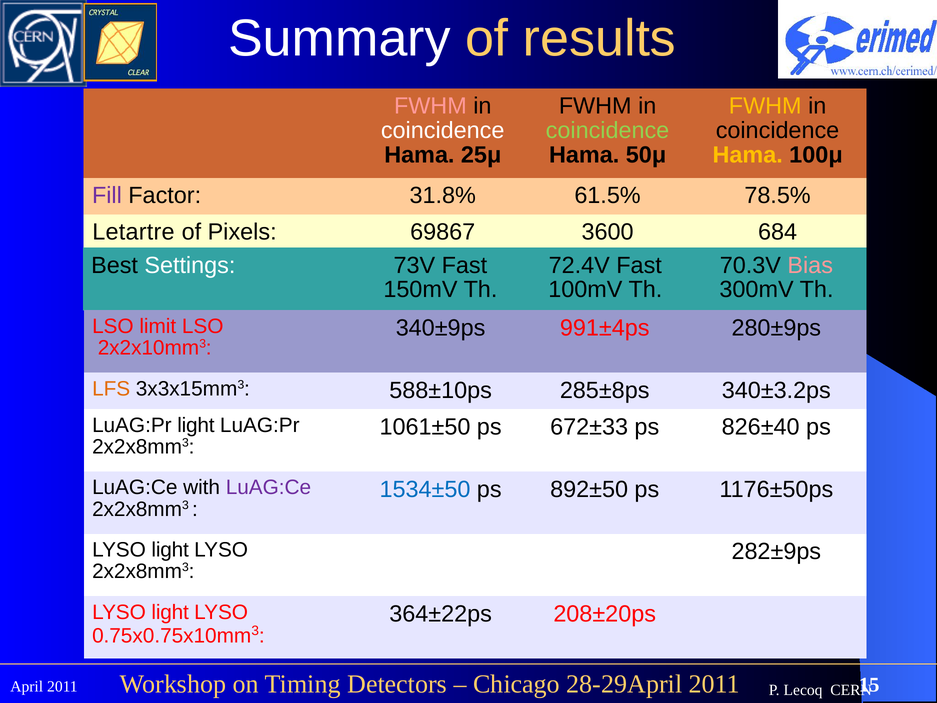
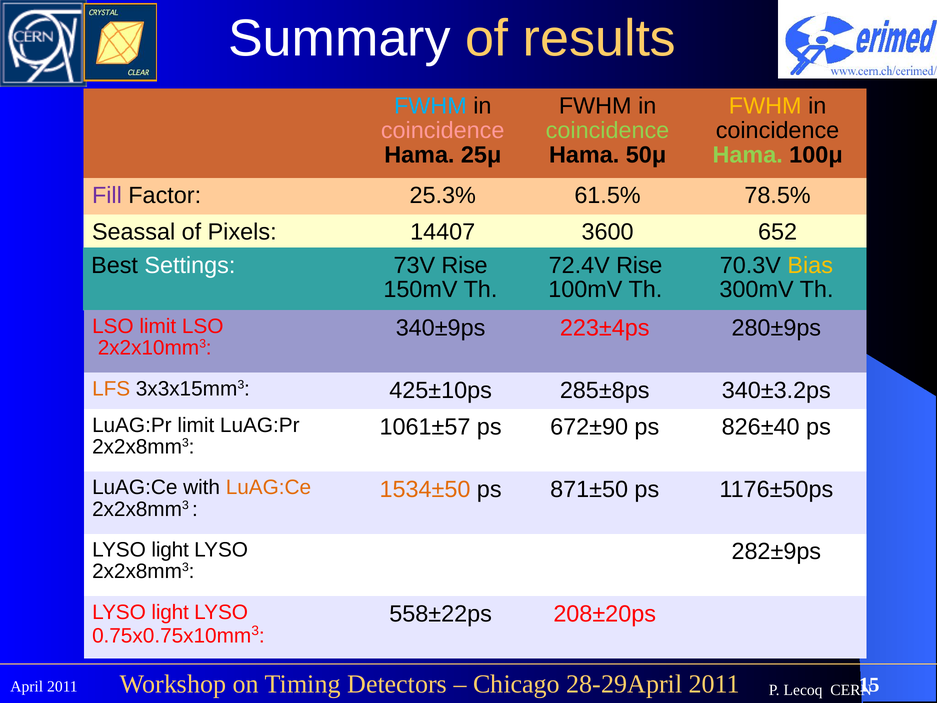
FWHM colour: pink -> light blue (430, 106)
coincidence colour: white -> pink (443, 130)
Hama colour: yellow -> light green (748, 155)
31.8%: 31.8% -> 25.3% (443, 195)
Letartre: Letartre -> Seassal (134, 232)
69867: 69867 -> 14407 (443, 232)
684: 684 -> 652 (778, 232)
73V Fast: Fast -> Rise (465, 265)
72.4V Fast: Fast -> Rise (639, 265)
Bias colour: pink -> yellow (810, 265)
991±4ps: 991±4ps -> 223±4ps (605, 328)
588±10ps: 588±10ps -> 425±10ps (441, 390)
LuAG:Pr light: light -> limit (196, 425)
1061±50: 1061±50 -> 1061±57 (425, 427)
672±33: 672±33 -> 672±90 (589, 427)
LuAG:Ce colour: purple -> orange (268, 487)
1534±50 colour: blue -> orange (425, 489)
892±50: 892±50 -> 871±50 (589, 489)
364±22ps: 364±22ps -> 558±22ps (441, 614)
